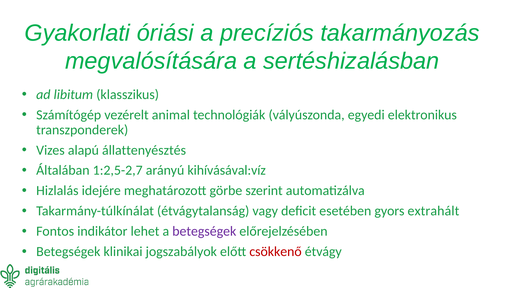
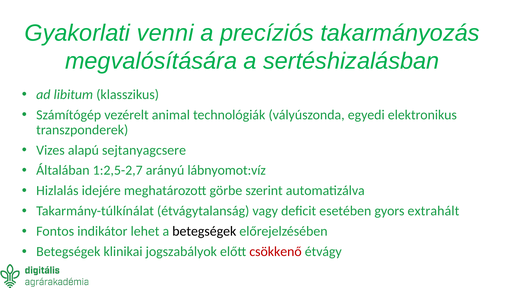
óriási: óriási -> venni (165, 33)
állattenyésztés: állattenyésztés -> sejtanyagcsere (144, 150)
kihívásával:víz: kihívásával:víz -> lábnyomot:víz (227, 170)
betegségek colour: purple -> black (204, 231)
